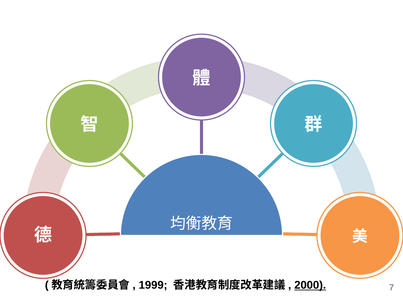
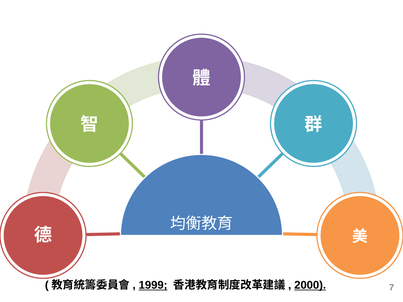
1999 underline: none -> present (153, 285)
